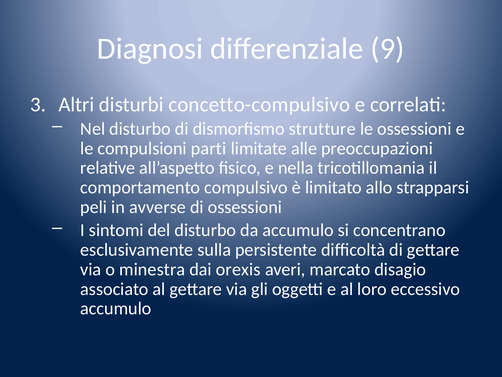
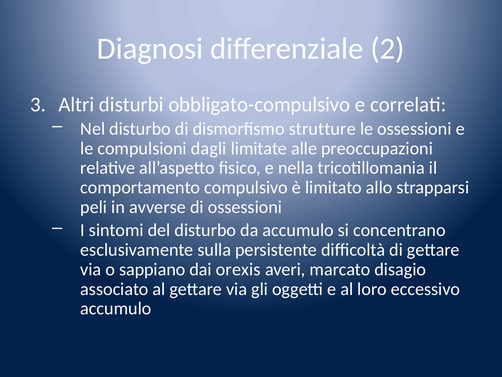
9: 9 -> 2 (387, 49)
concetto-compulsivo: concetto-compulsivo -> obbligato-compulsivo (259, 104)
parti: parti -> dagli (209, 148)
minestra: minestra -> sappiano (152, 269)
